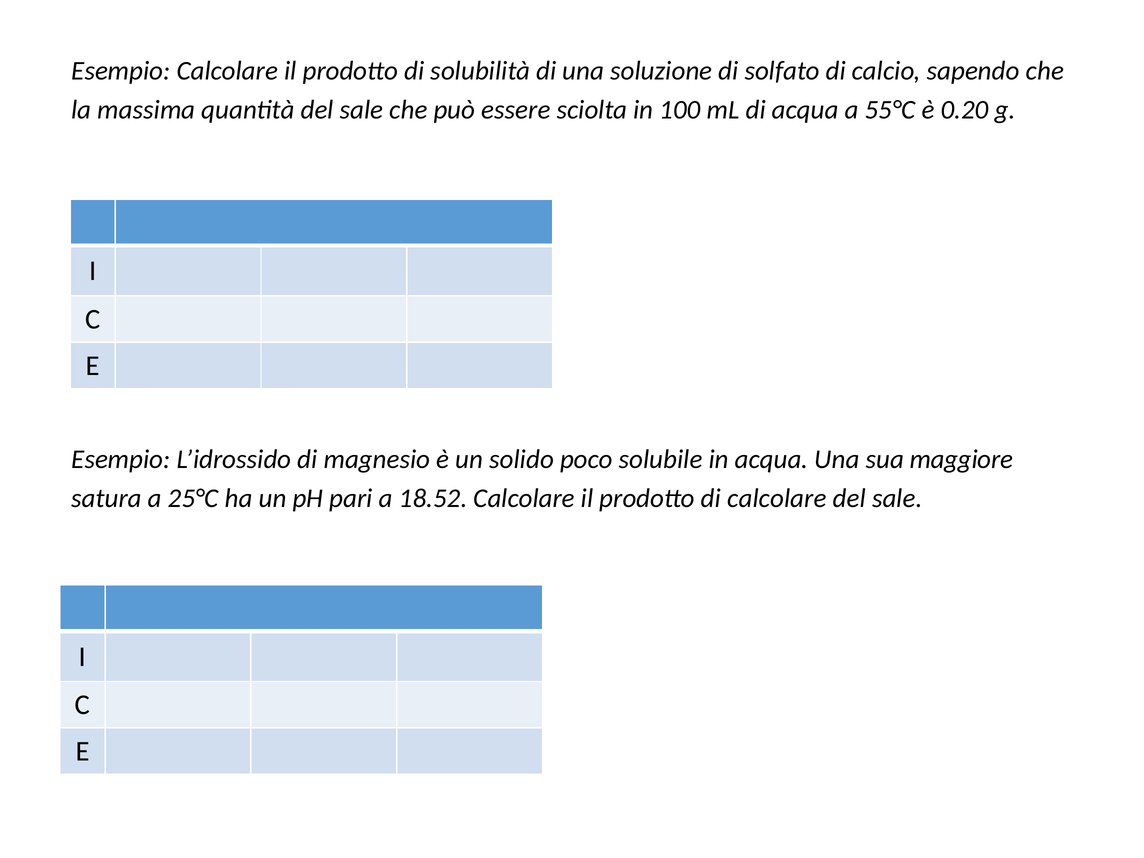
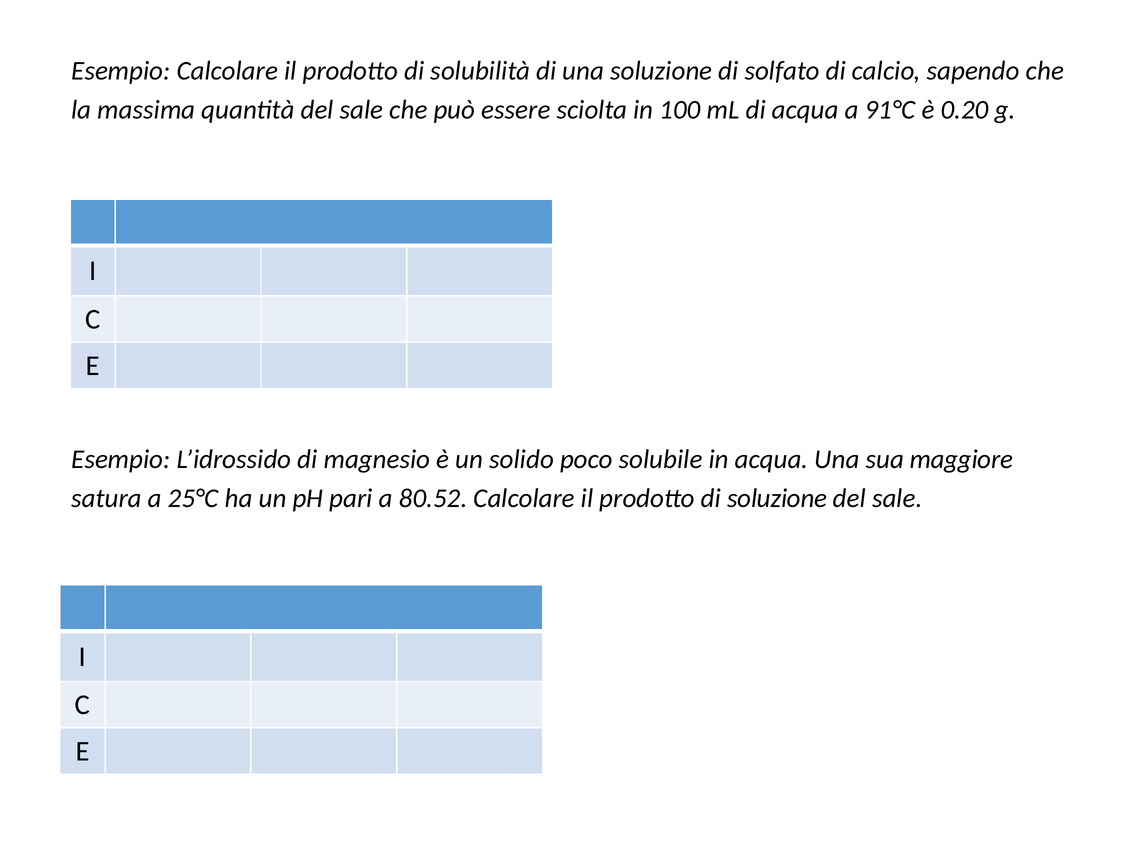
55°C: 55°C -> 91°C (890, 110)
18.52: 18.52 -> 80.52 (433, 498)
di calcolare: calcolare -> soluzione (777, 498)
